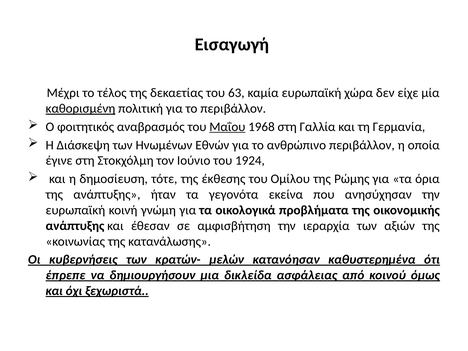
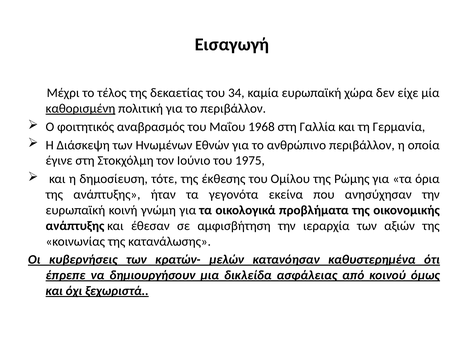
63: 63 -> 34 (236, 93)
Mαΐου underline: present -> none (227, 127)
1924: 1924 -> 1975 (250, 161)
